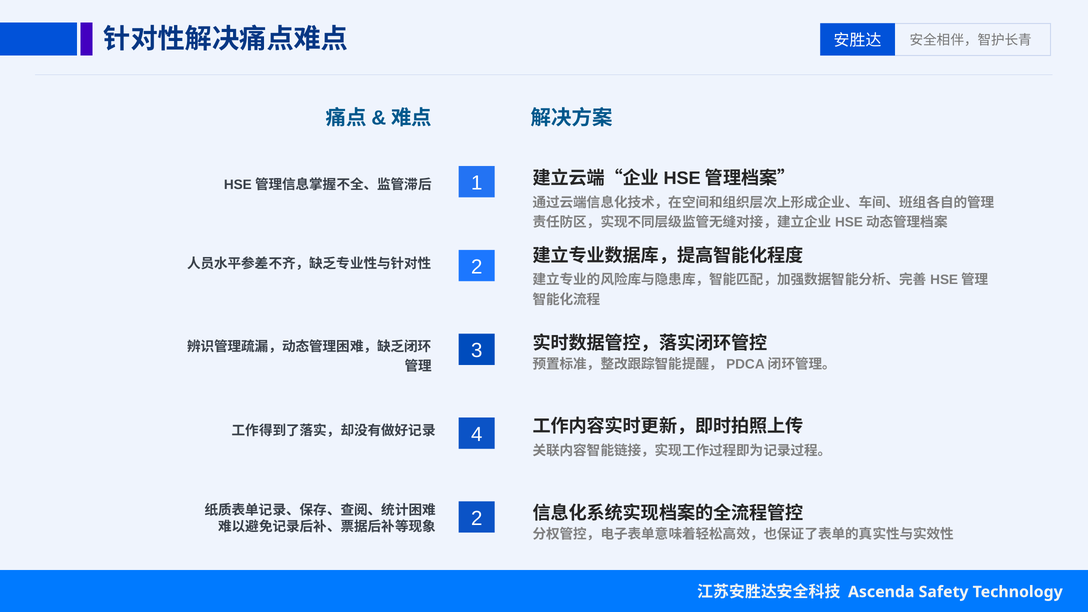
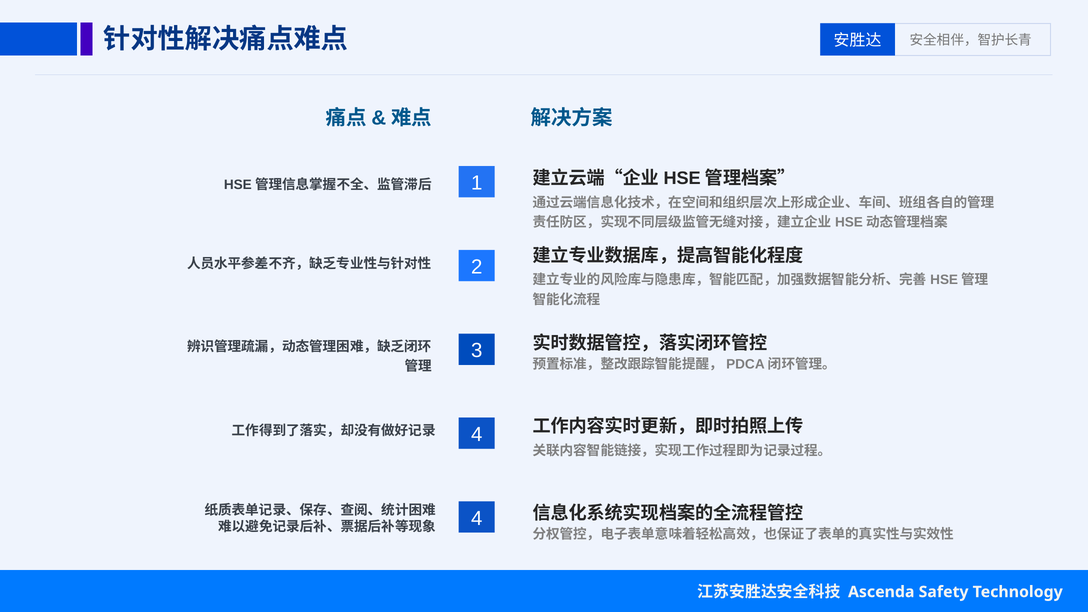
2: 2 -> 4 (477, 518)
